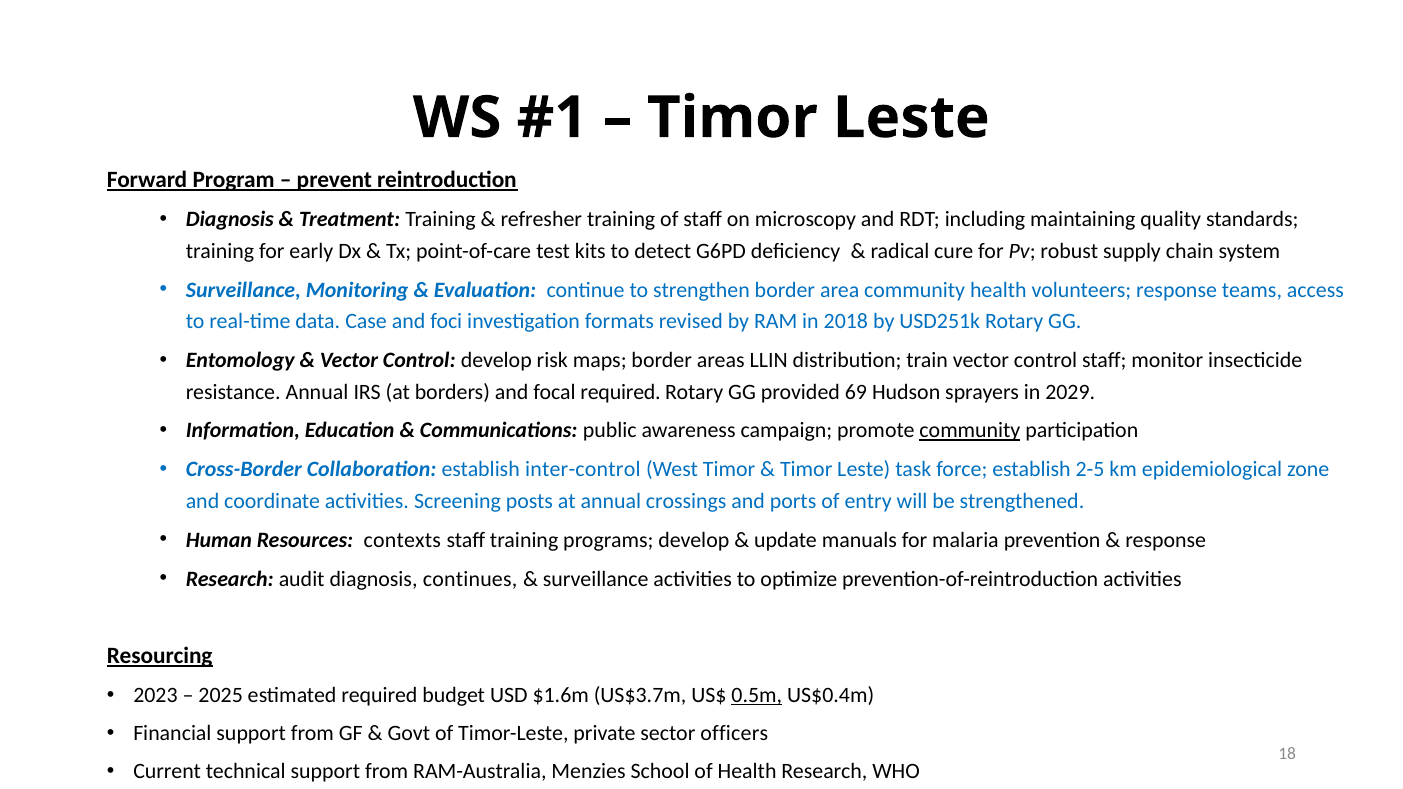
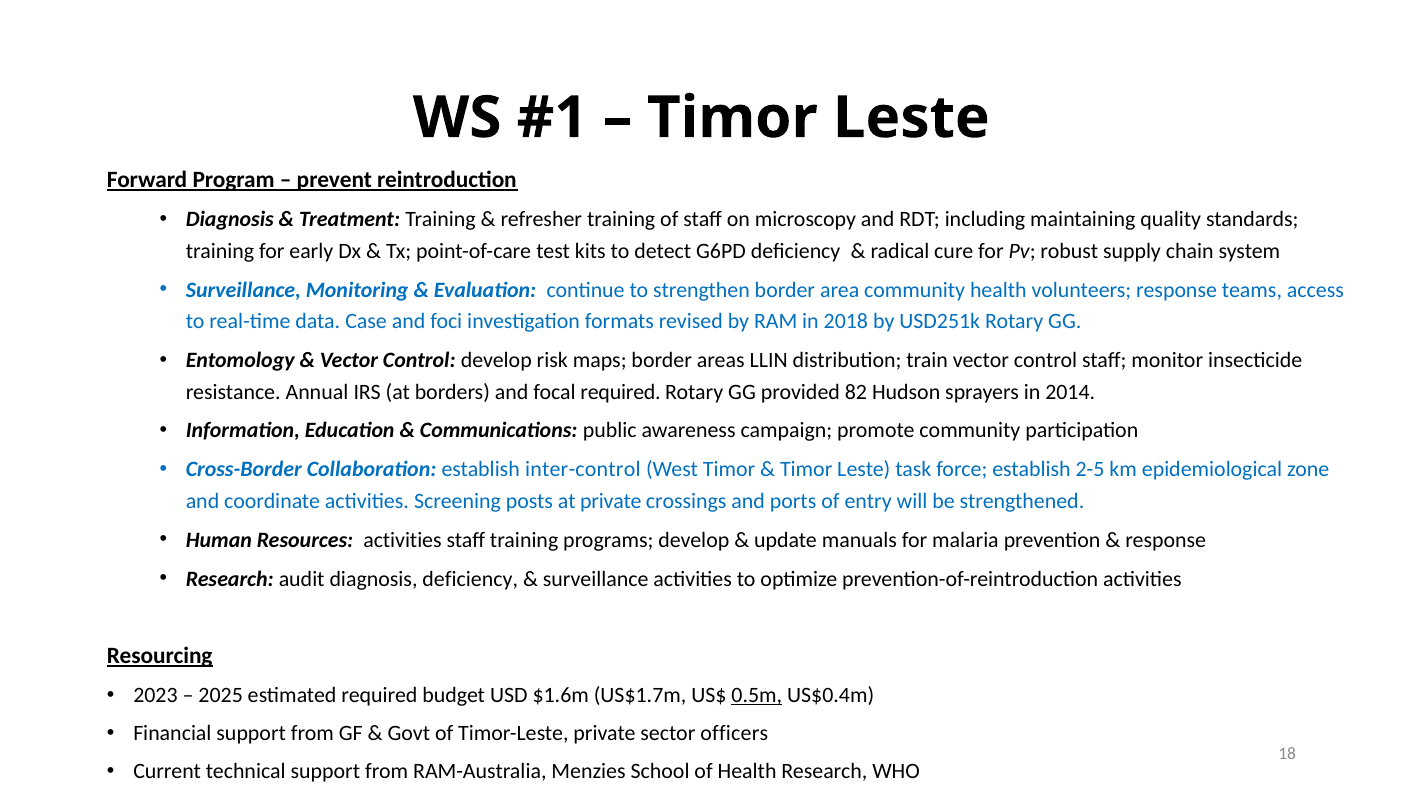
69: 69 -> 82 (856, 392)
2029: 2029 -> 2014 (1070, 392)
community underline: present -> none (970, 431)
at annual: annual -> private (611, 501)
Resources contexts: contexts -> activities (402, 540)
diagnosis continues: continues -> deficiency (470, 579)
US$3.7m: US$3.7m -> US$1.7m (640, 695)
